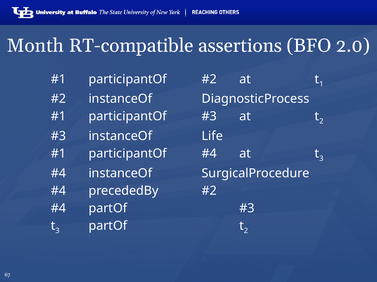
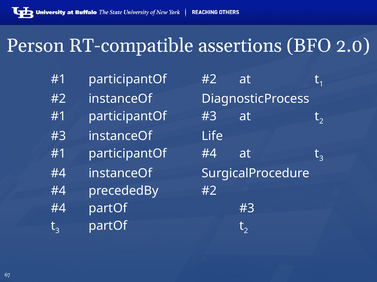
Month: Month -> Person (36, 46)
